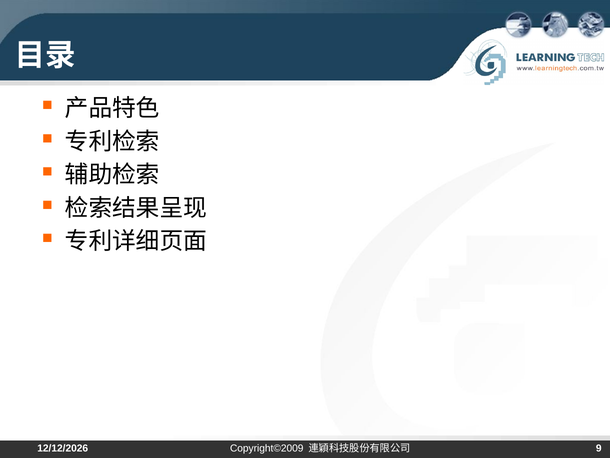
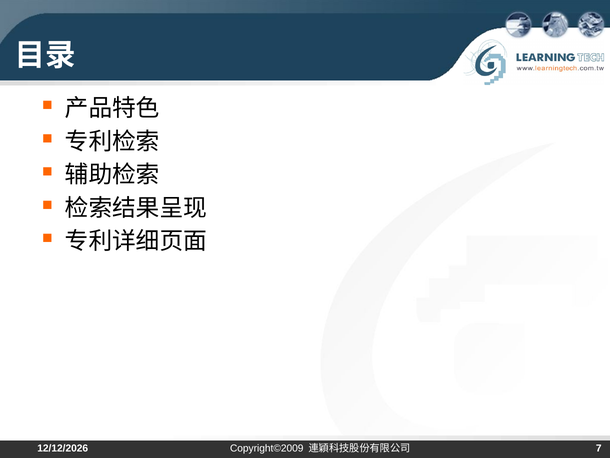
9: 9 -> 7 (599, 448)
